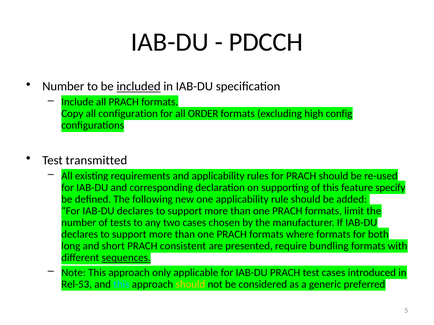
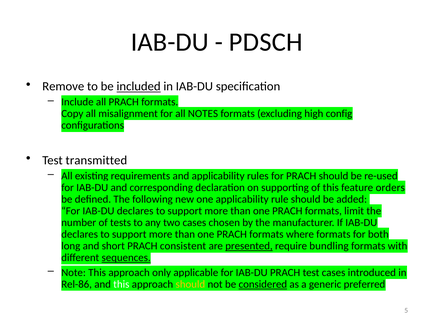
PDCCH: PDCCH -> PDSCH (266, 42)
Number: Number -> Remove (63, 87)
configuration: configuration -> misalignment (128, 114)
ORDER: ORDER -> NOTES (203, 114)
specify: specify -> orders (390, 188)
presented underline: none -> present (249, 246)
Rel-53: Rel-53 -> Rel-86 (77, 285)
this colour: light blue -> white (121, 285)
considered underline: none -> present (263, 285)
